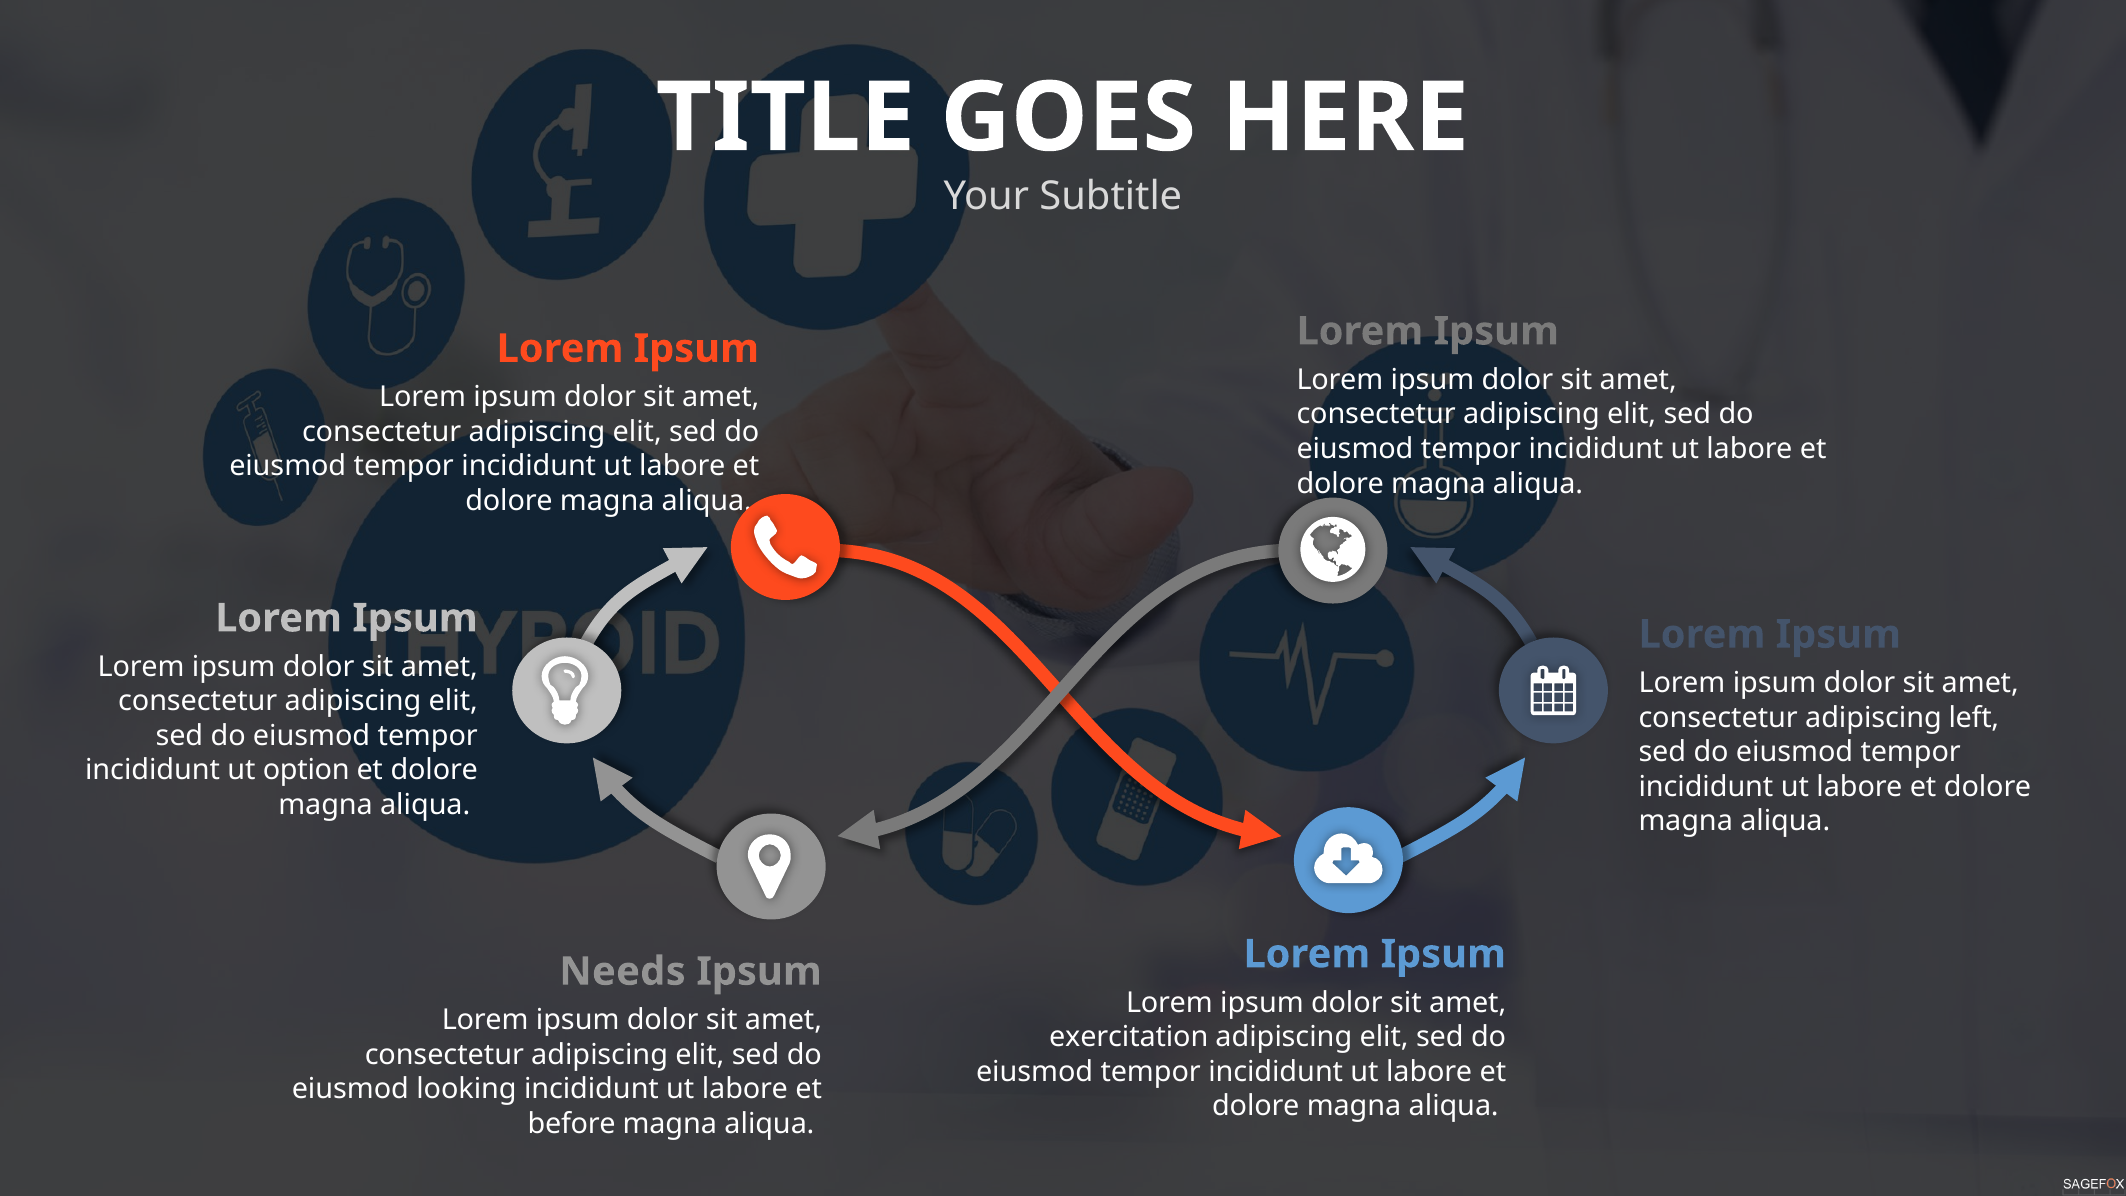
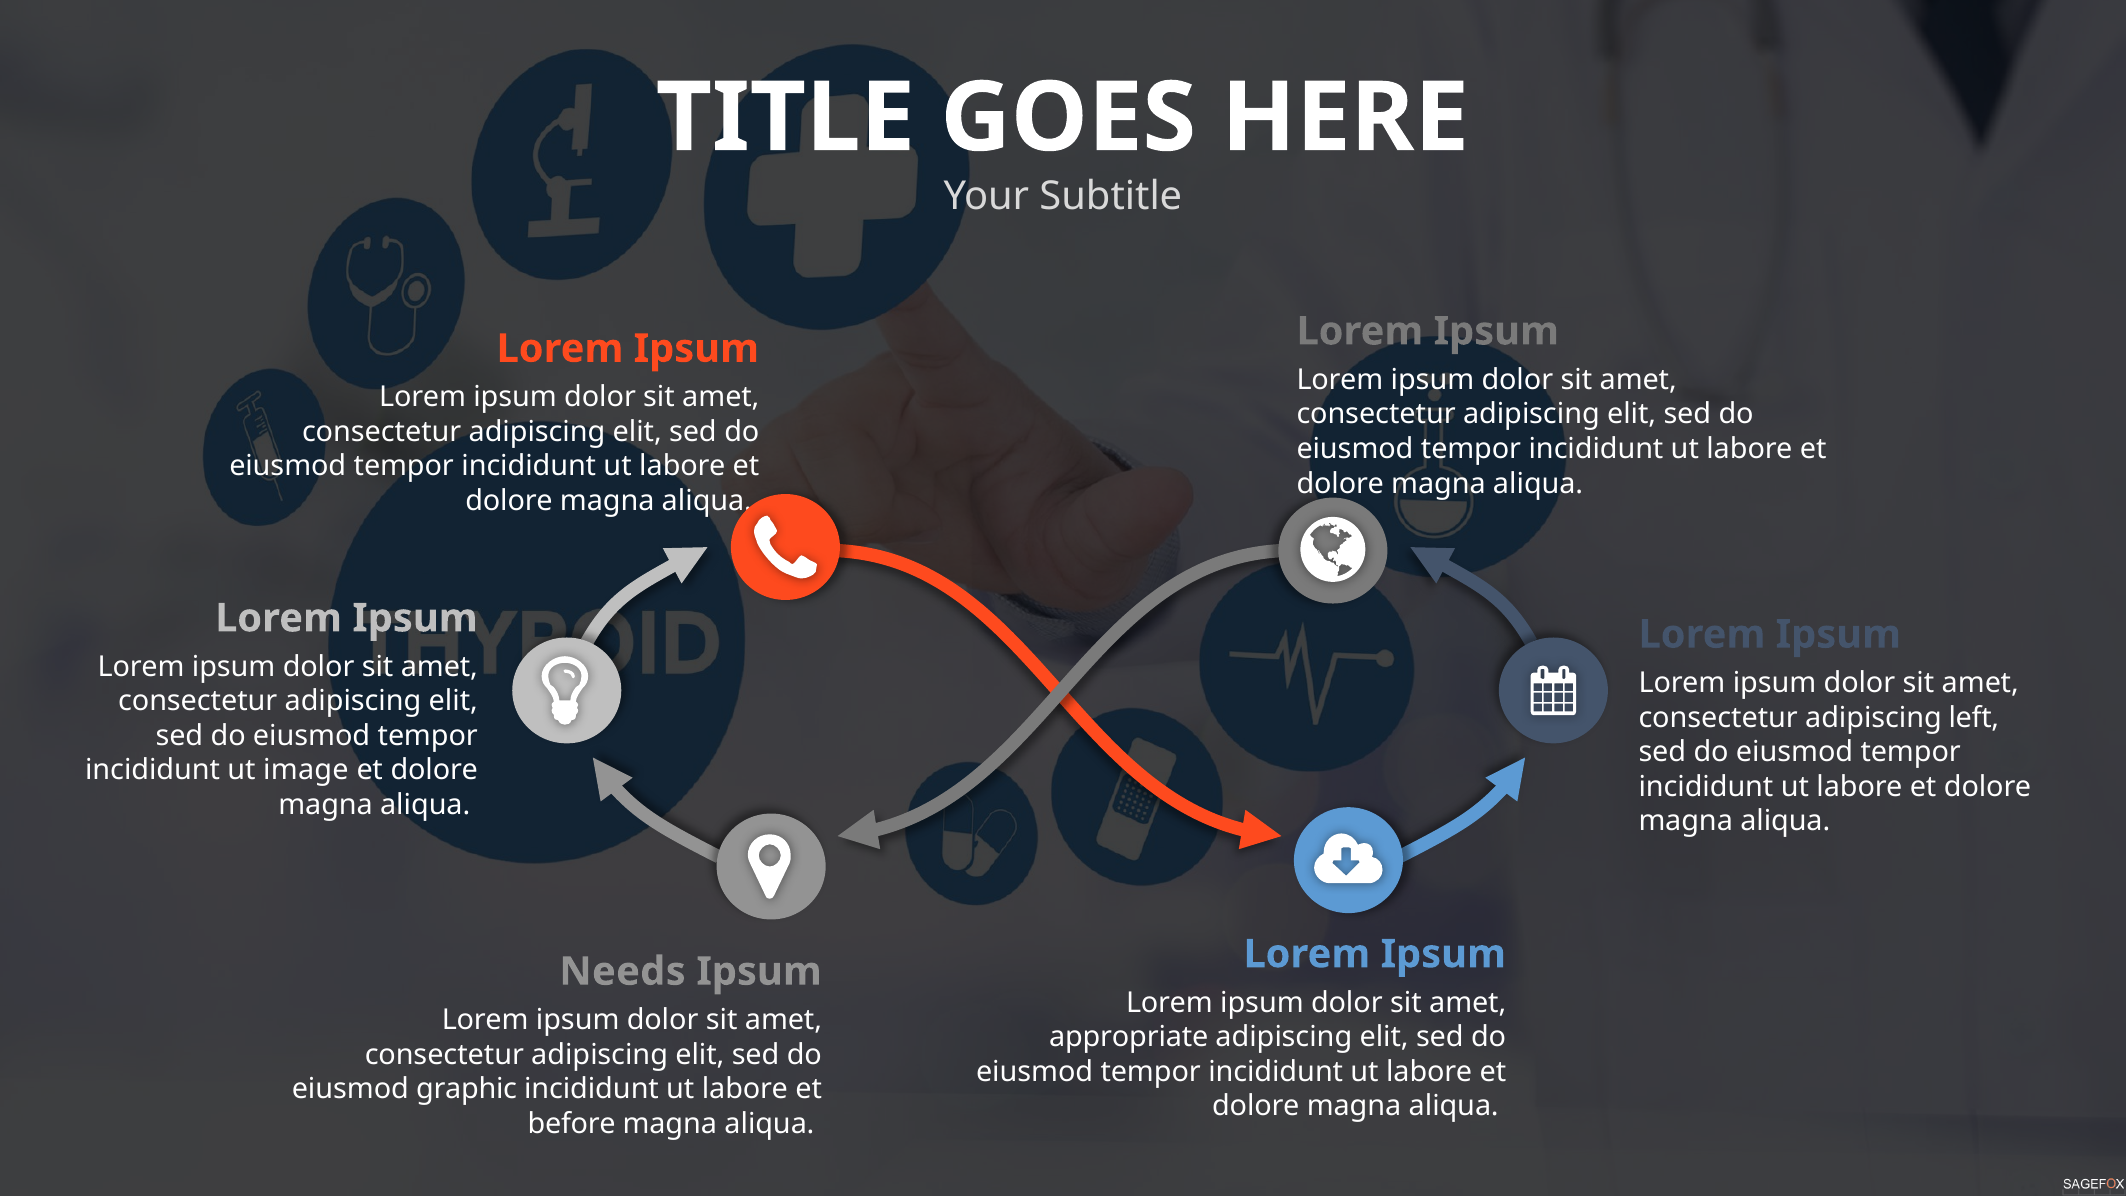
option: option -> image (306, 770)
exercitation: exercitation -> appropriate (1129, 1037)
looking: looking -> graphic (467, 1089)
